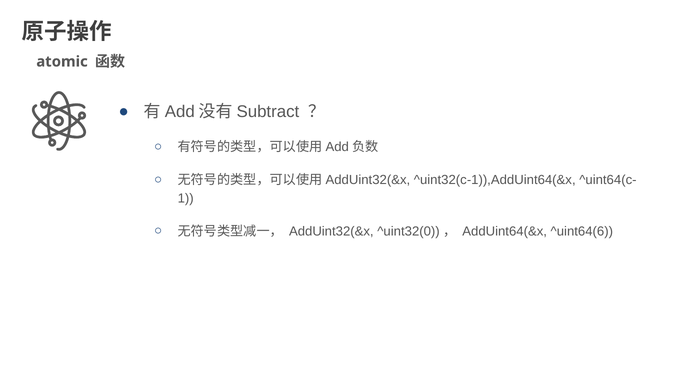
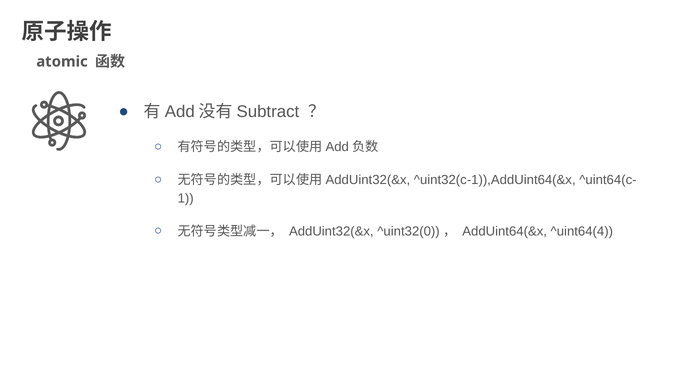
^uint64(6: ^uint64(6 -> ^uint64(4 (582, 231)
